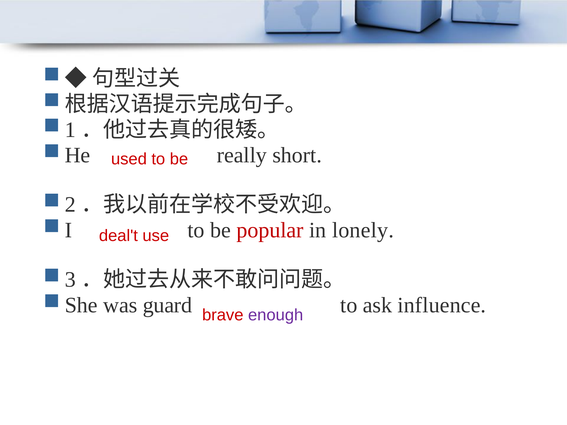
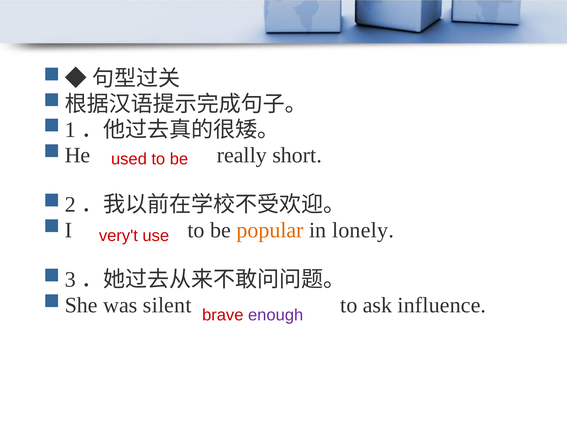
popular colour: red -> orange (270, 230)
deal't: deal't -> very't (118, 236)
guard: guard -> silent (167, 305)
